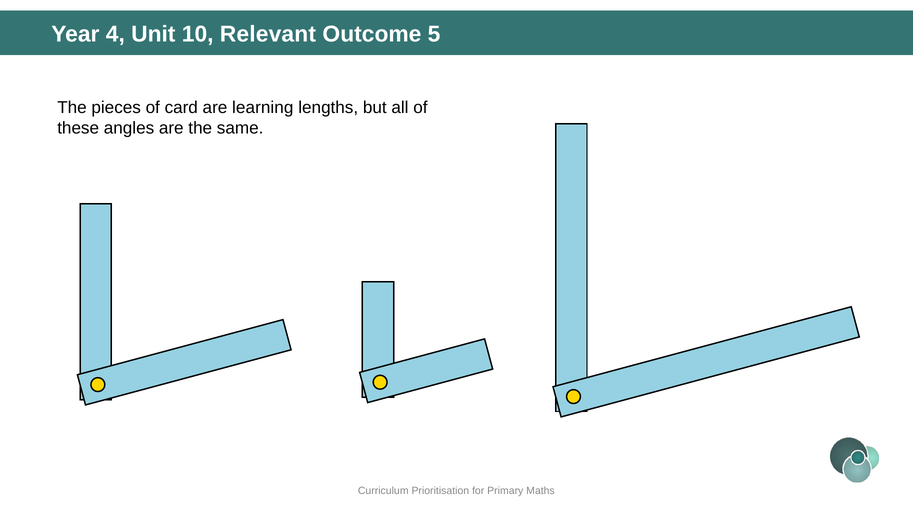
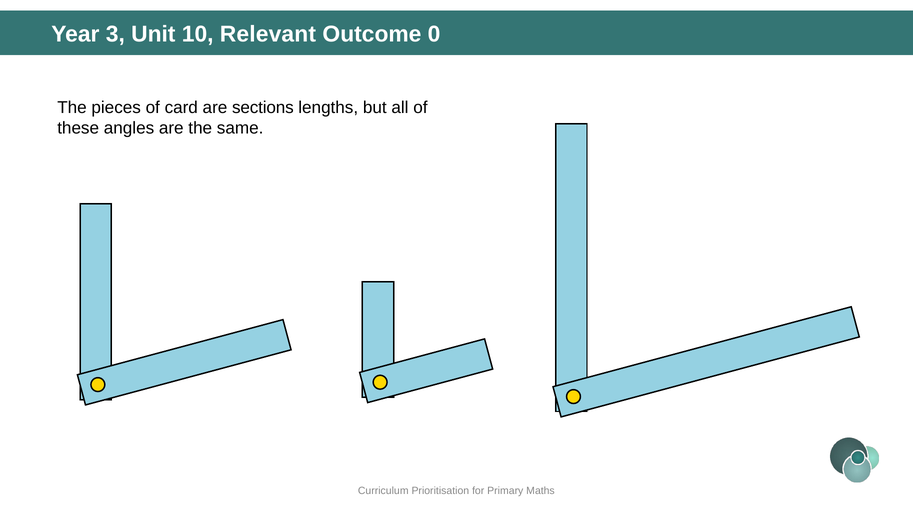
4: 4 -> 3 (115, 34)
5: 5 -> 0 (434, 34)
learning: learning -> sections (263, 108)
